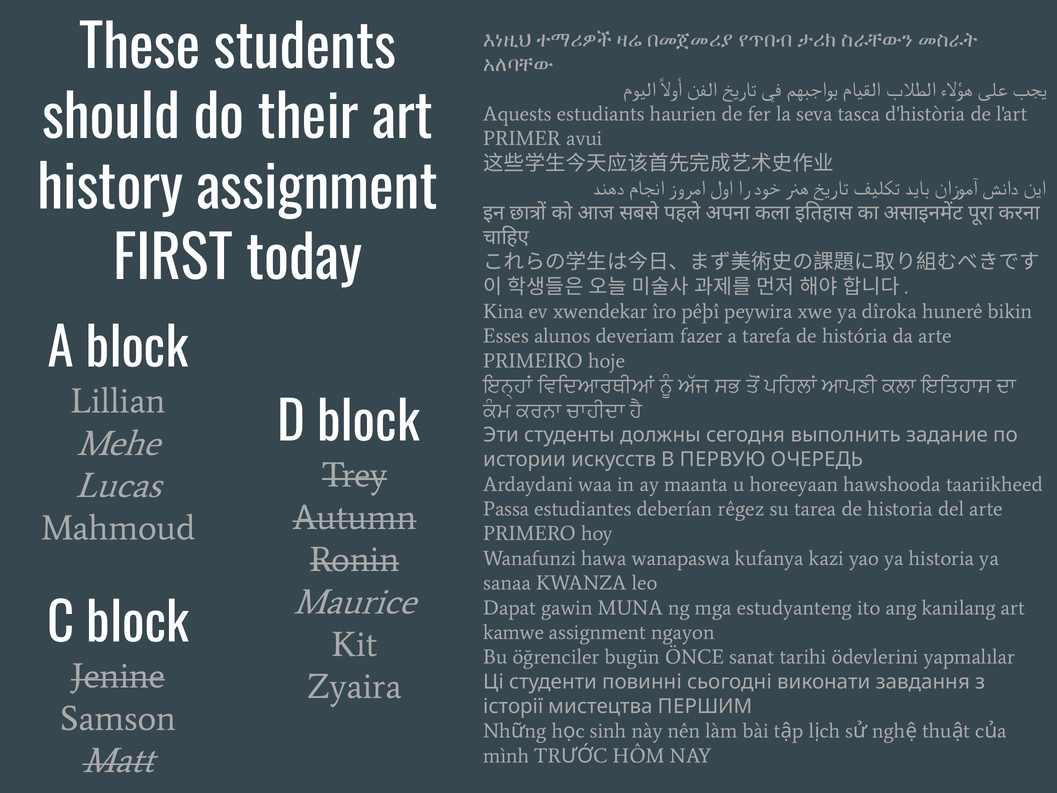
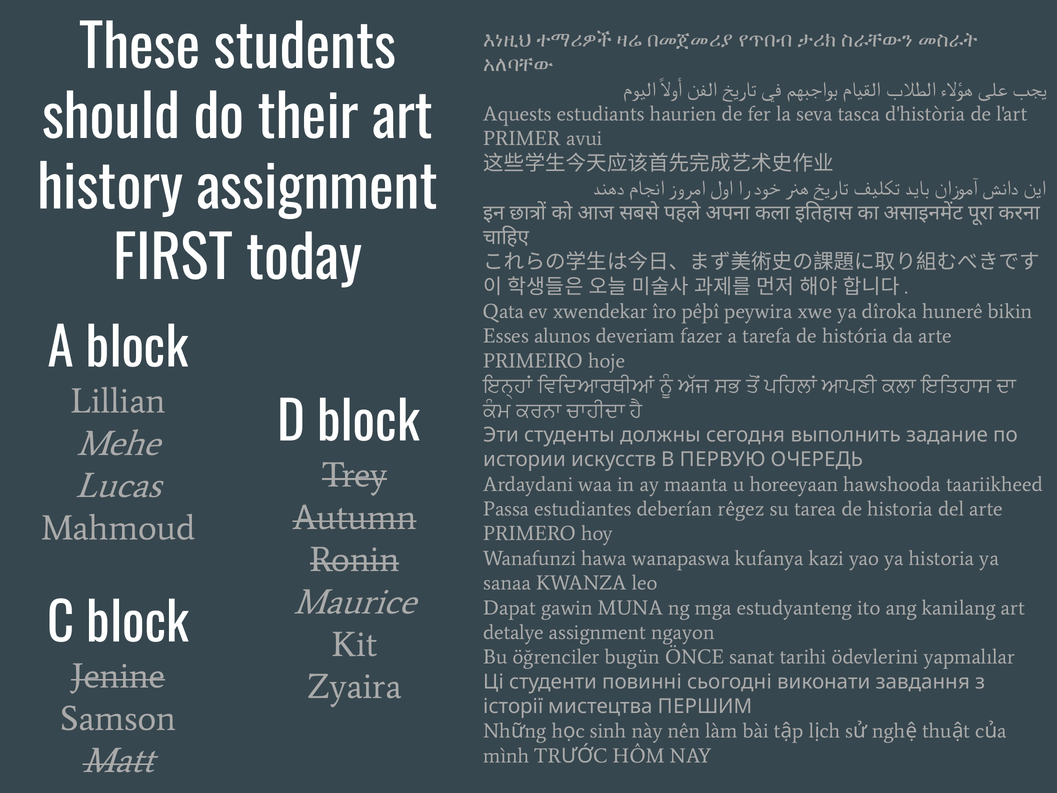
Kina: Kina -> Qata (504, 311)
kamwe: kamwe -> detalye (514, 632)
